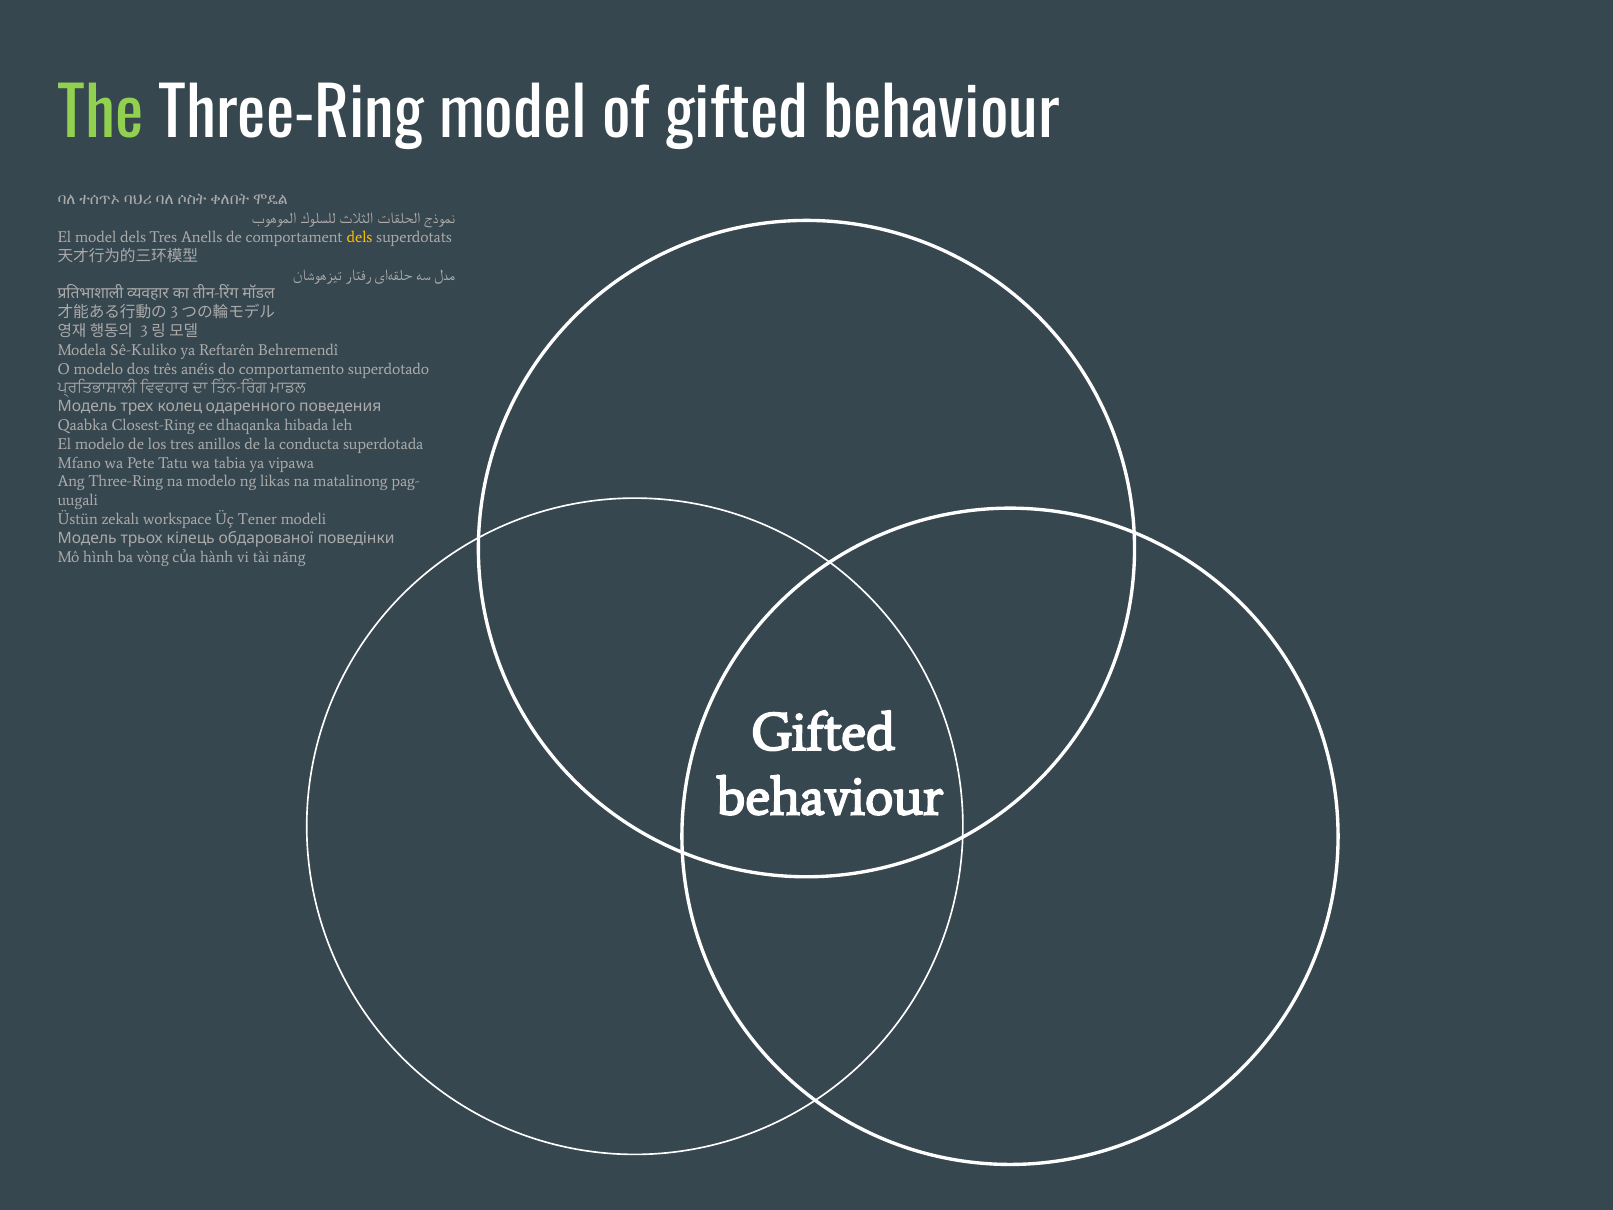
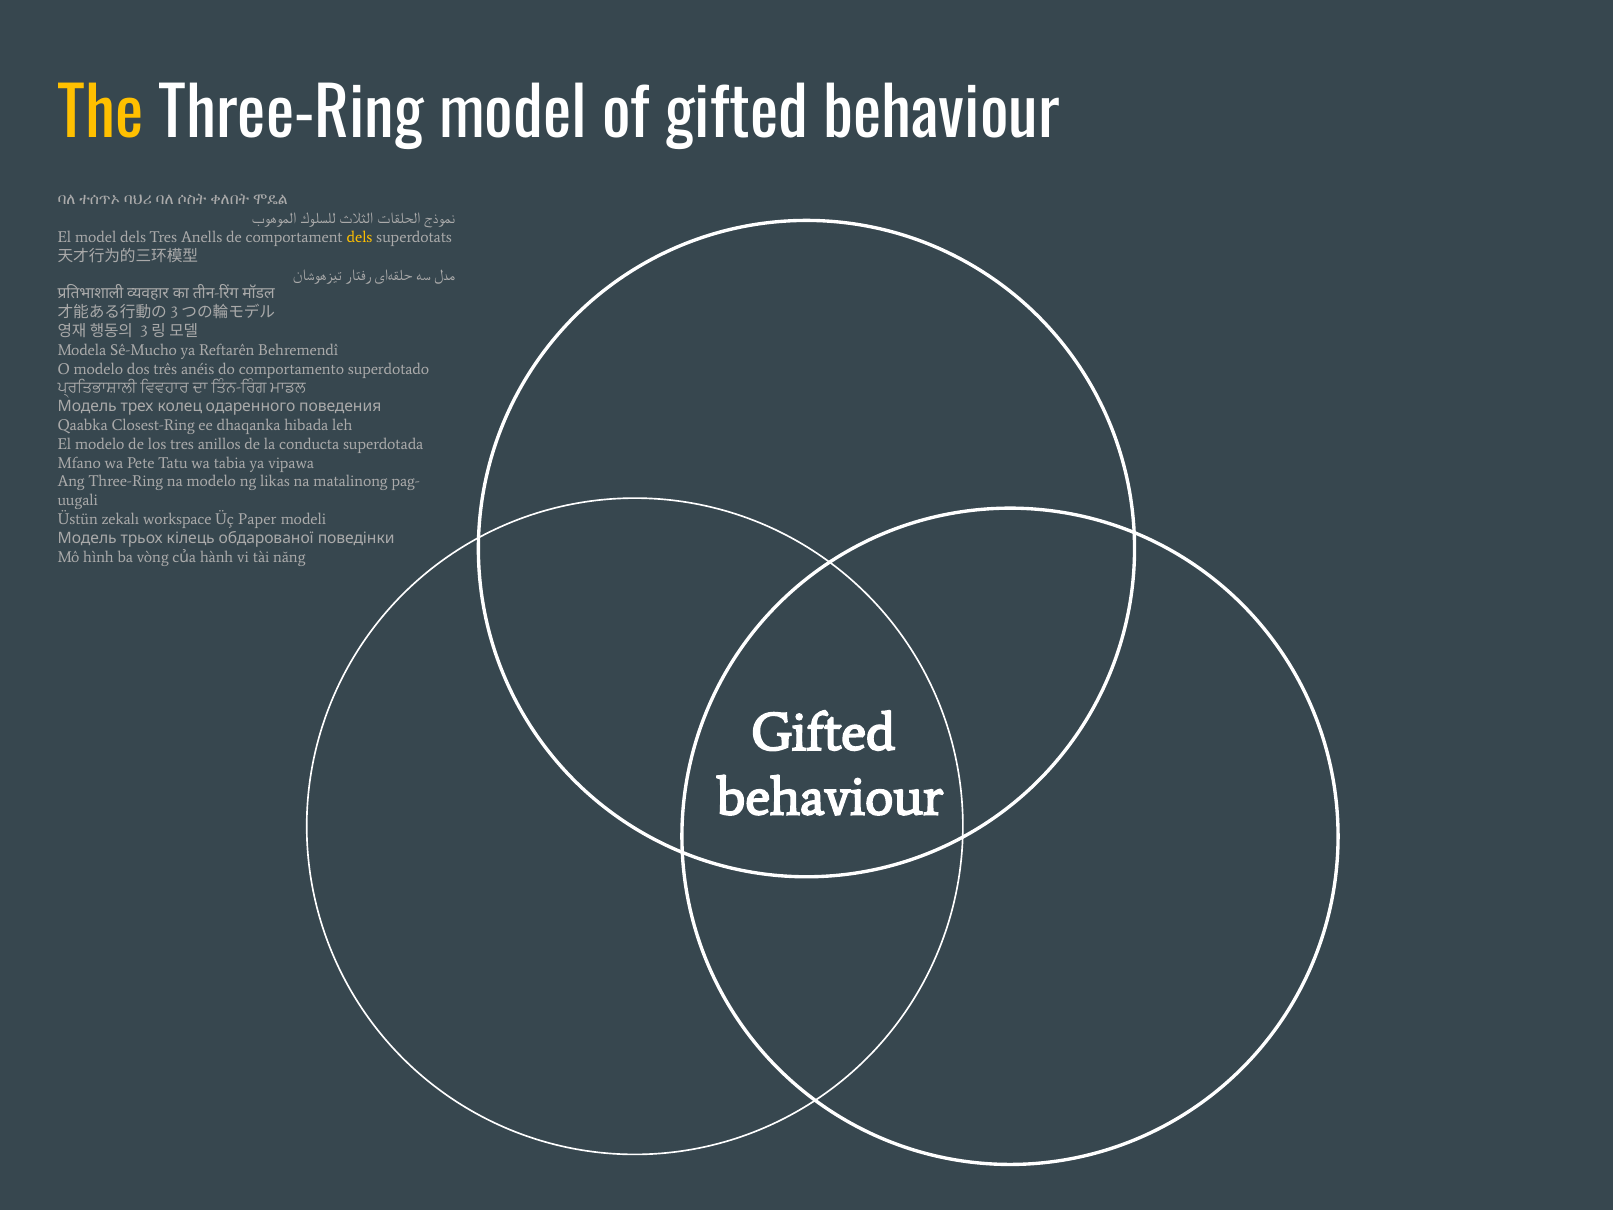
The colour: light green -> yellow (100, 115)
Sê-Kuliko: Sê-Kuliko -> Sê-Mucho (144, 350)
Tener: Tener -> Paper (257, 519)
